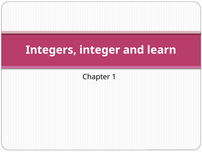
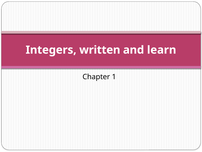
integer: integer -> written (100, 50)
